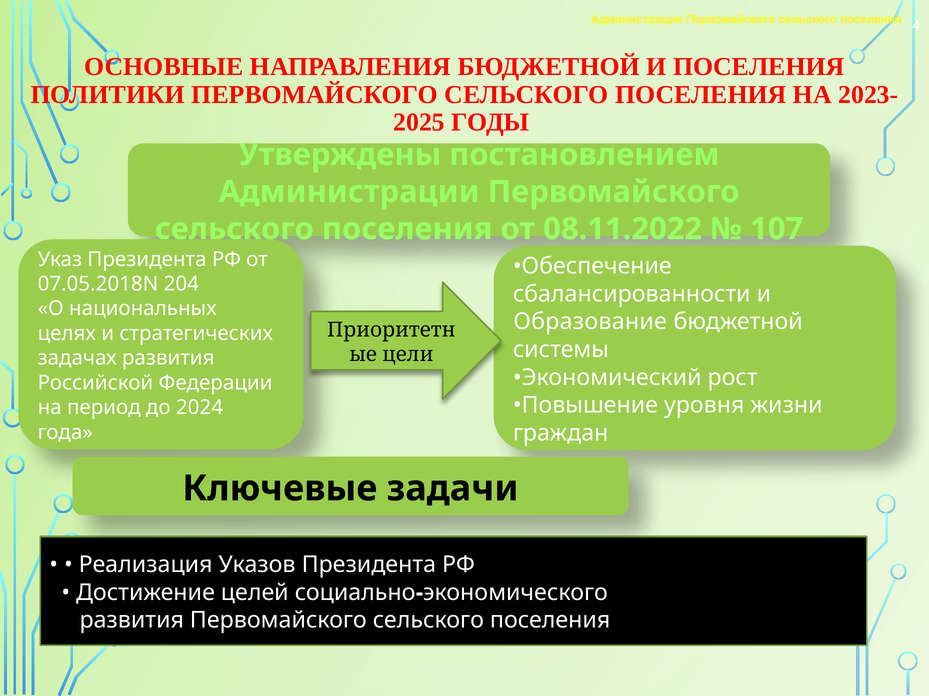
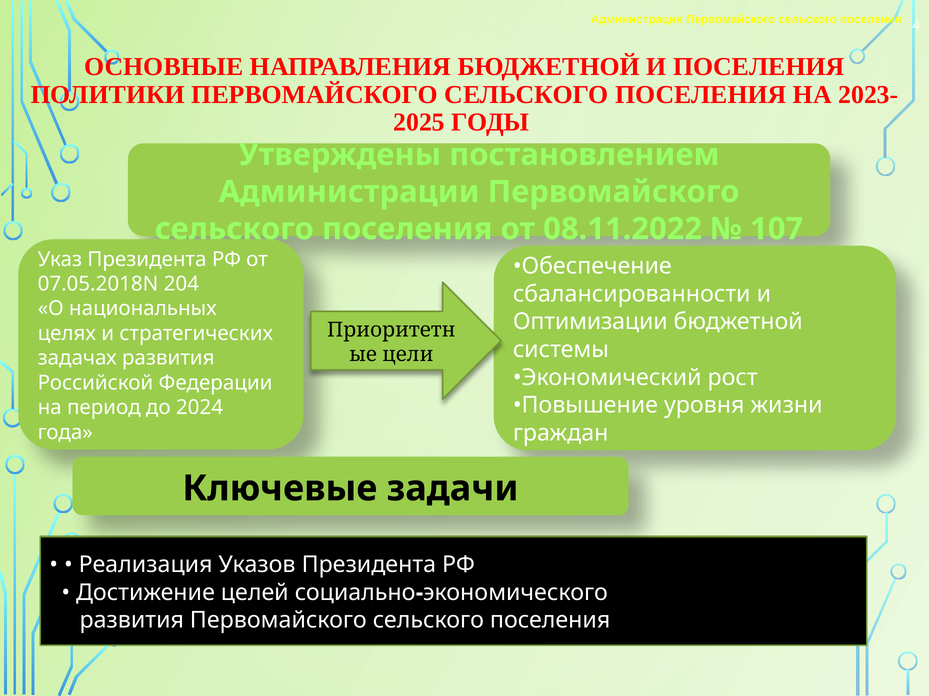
Образование: Образование -> Оптимизации (590, 322)
